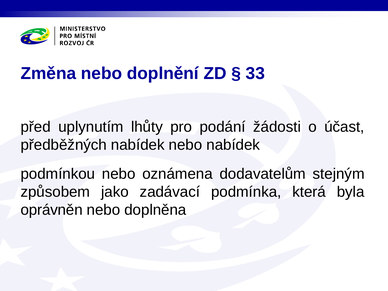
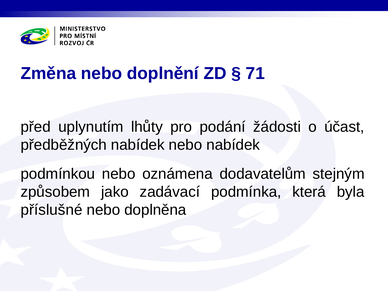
33: 33 -> 71 (255, 73)
oprávněn: oprávněn -> příslušné (52, 210)
